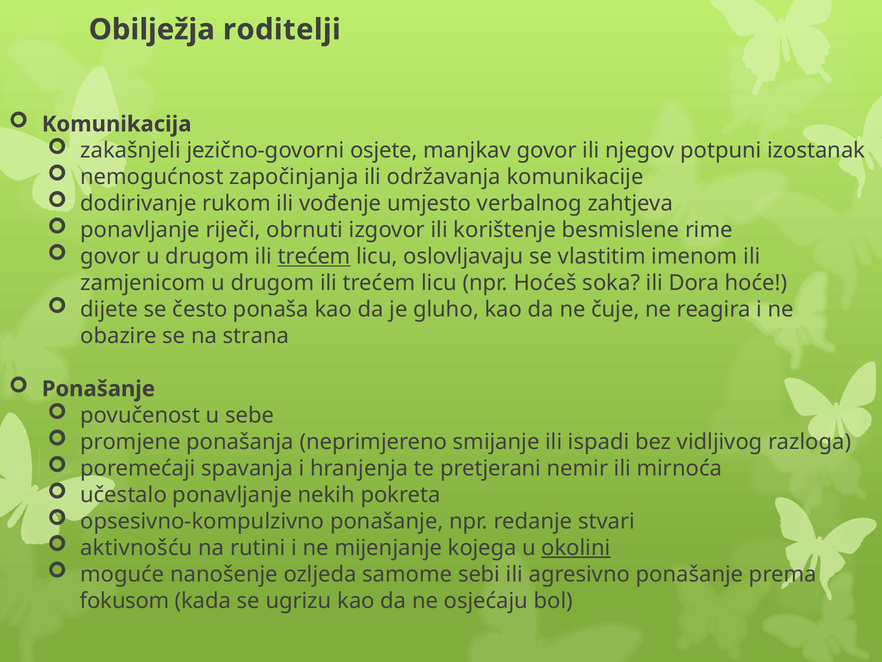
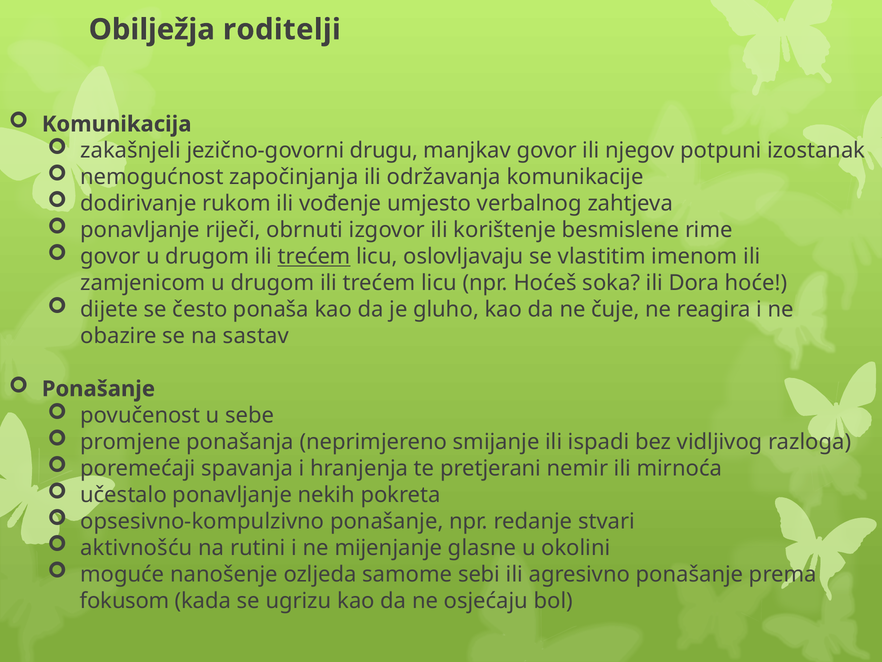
osjete: osjete -> drugu (384, 151)
strana: strana -> sastav (256, 336)
kojega: kojega -> glasne (482, 547)
okolini underline: present -> none (576, 547)
